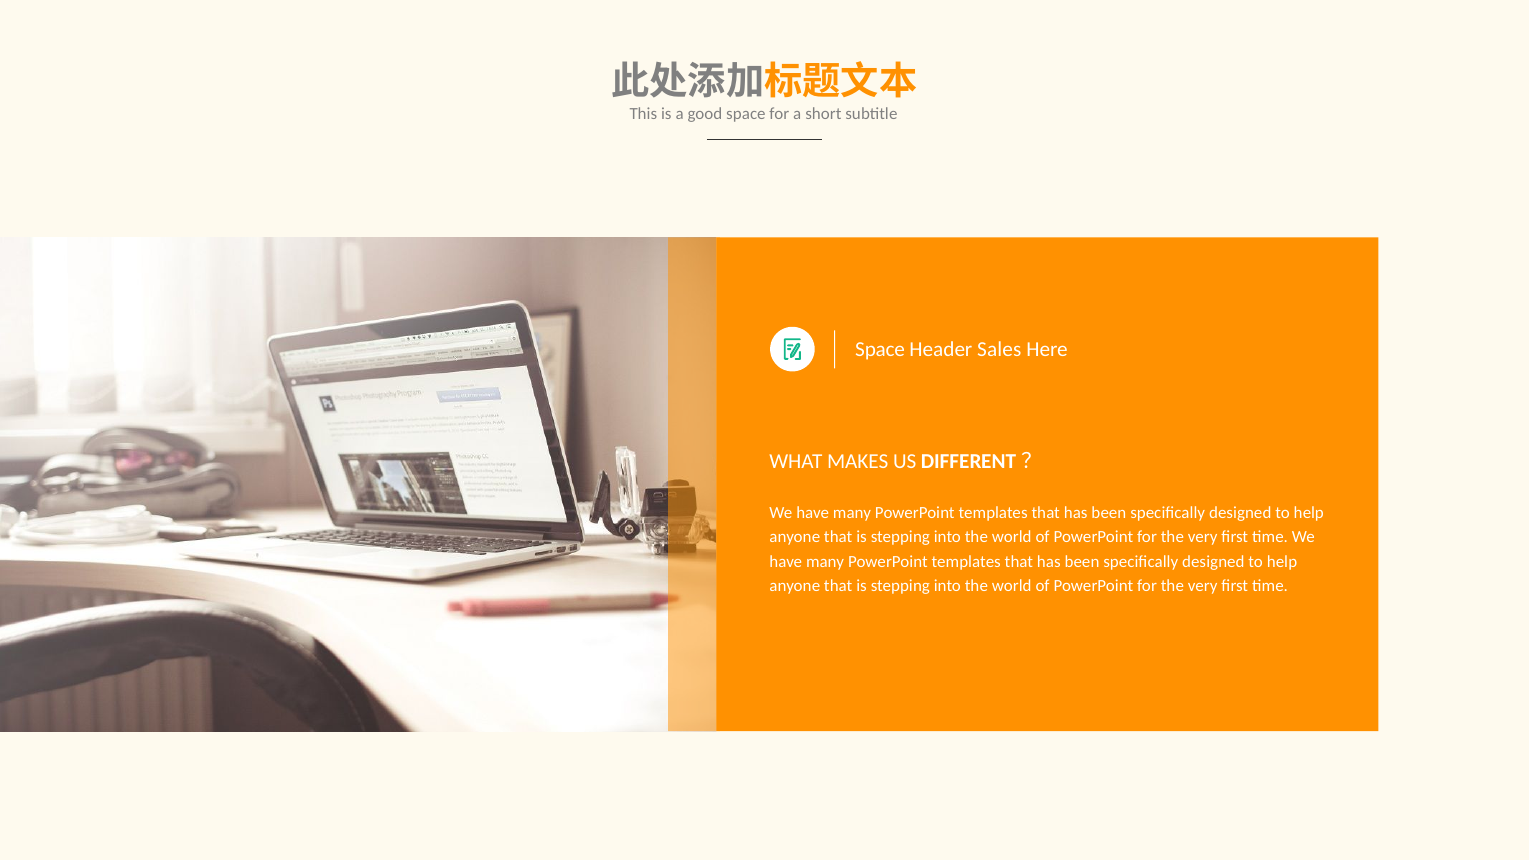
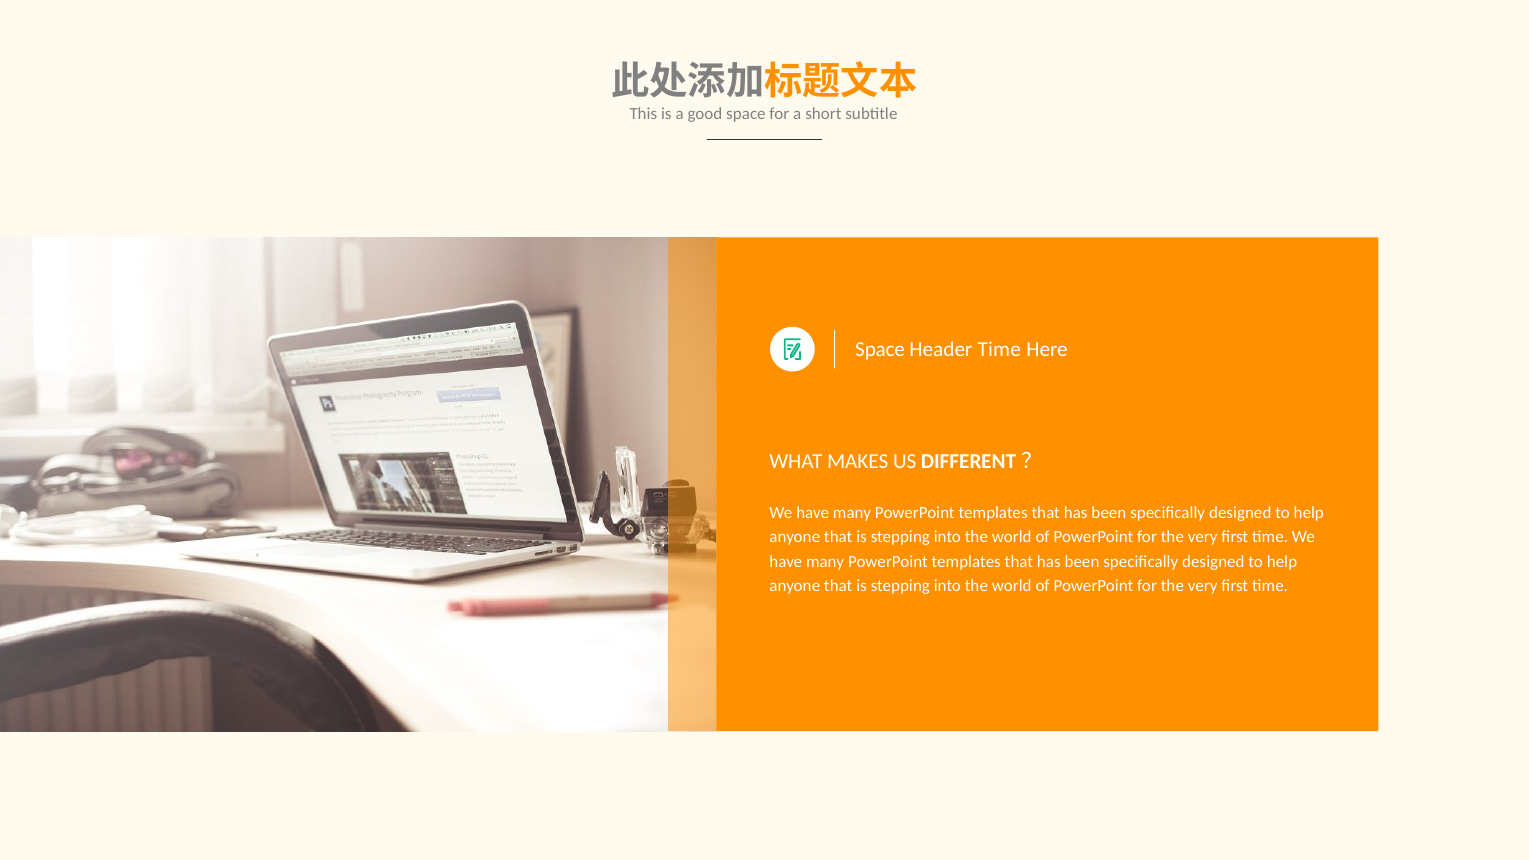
Header Sales: Sales -> Time (999, 350)
